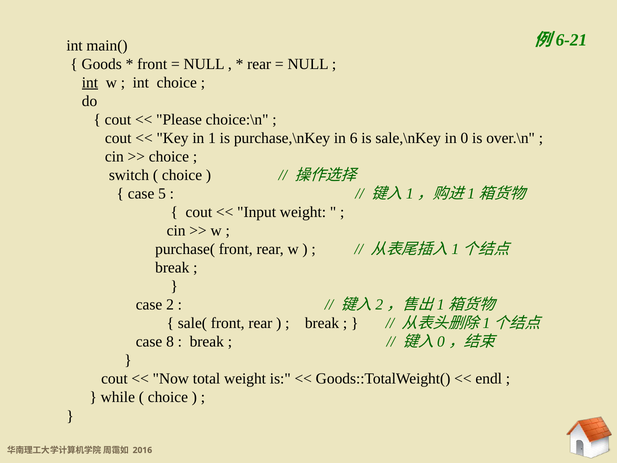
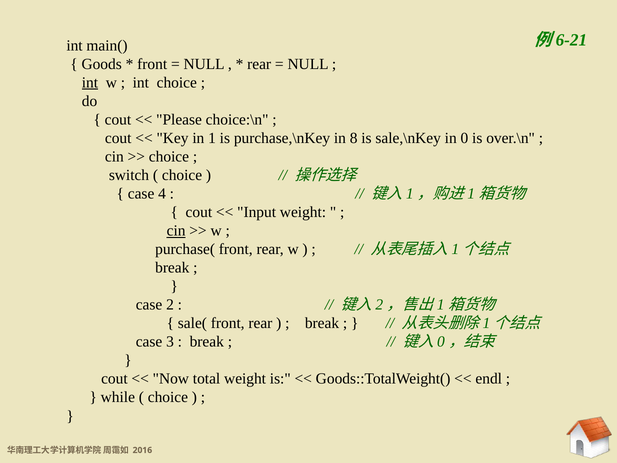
6: 6 -> 8 (354, 138)
5: 5 -> 4 (162, 194)
cin underline: none -> present (176, 231)
8: 8 -> 3 (170, 342)
